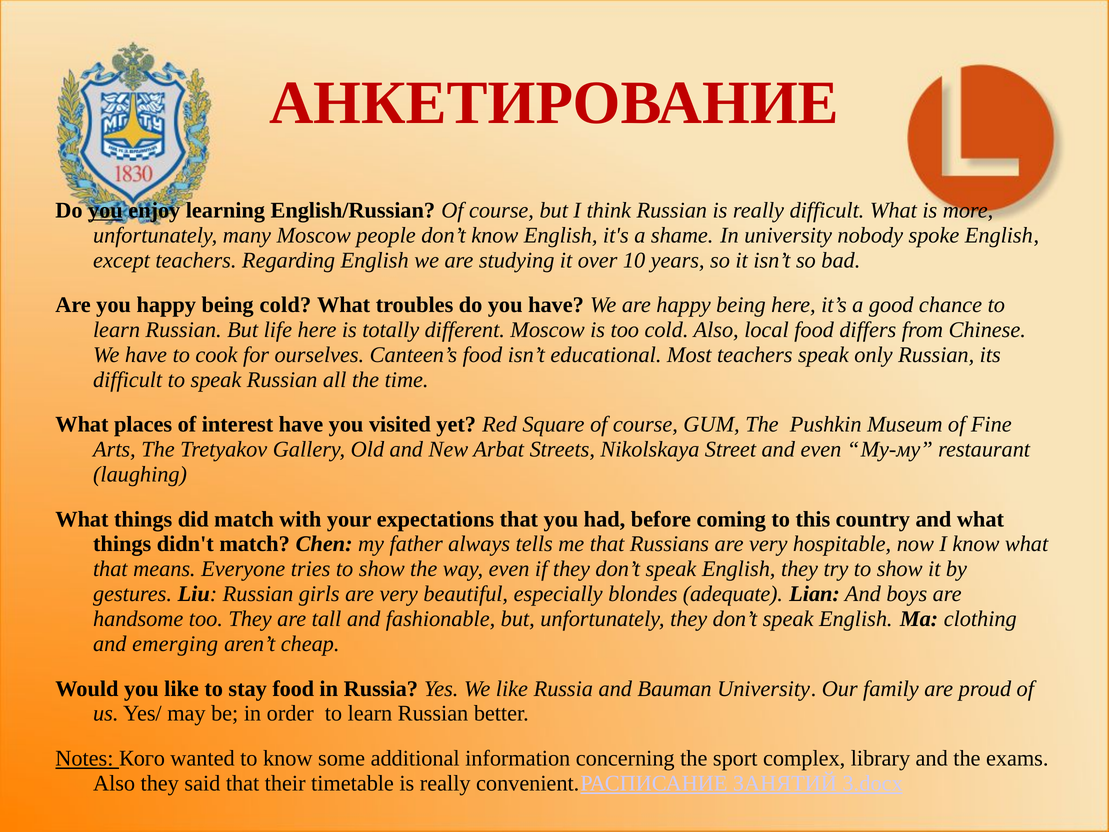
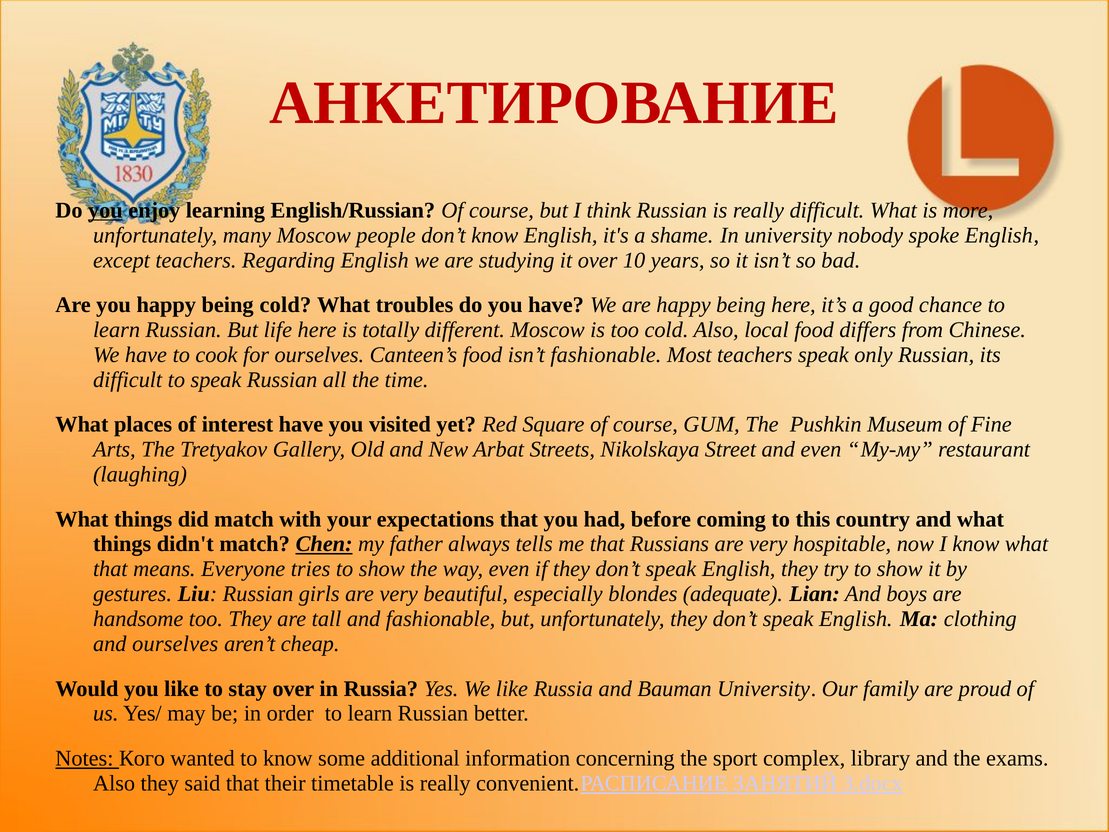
isn’t educational: educational -> fashionable (606, 355)
Chen underline: none -> present (324, 544)
and emerging: emerging -> ourselves (175, 644)
stay food: food -> over (293, 688)
